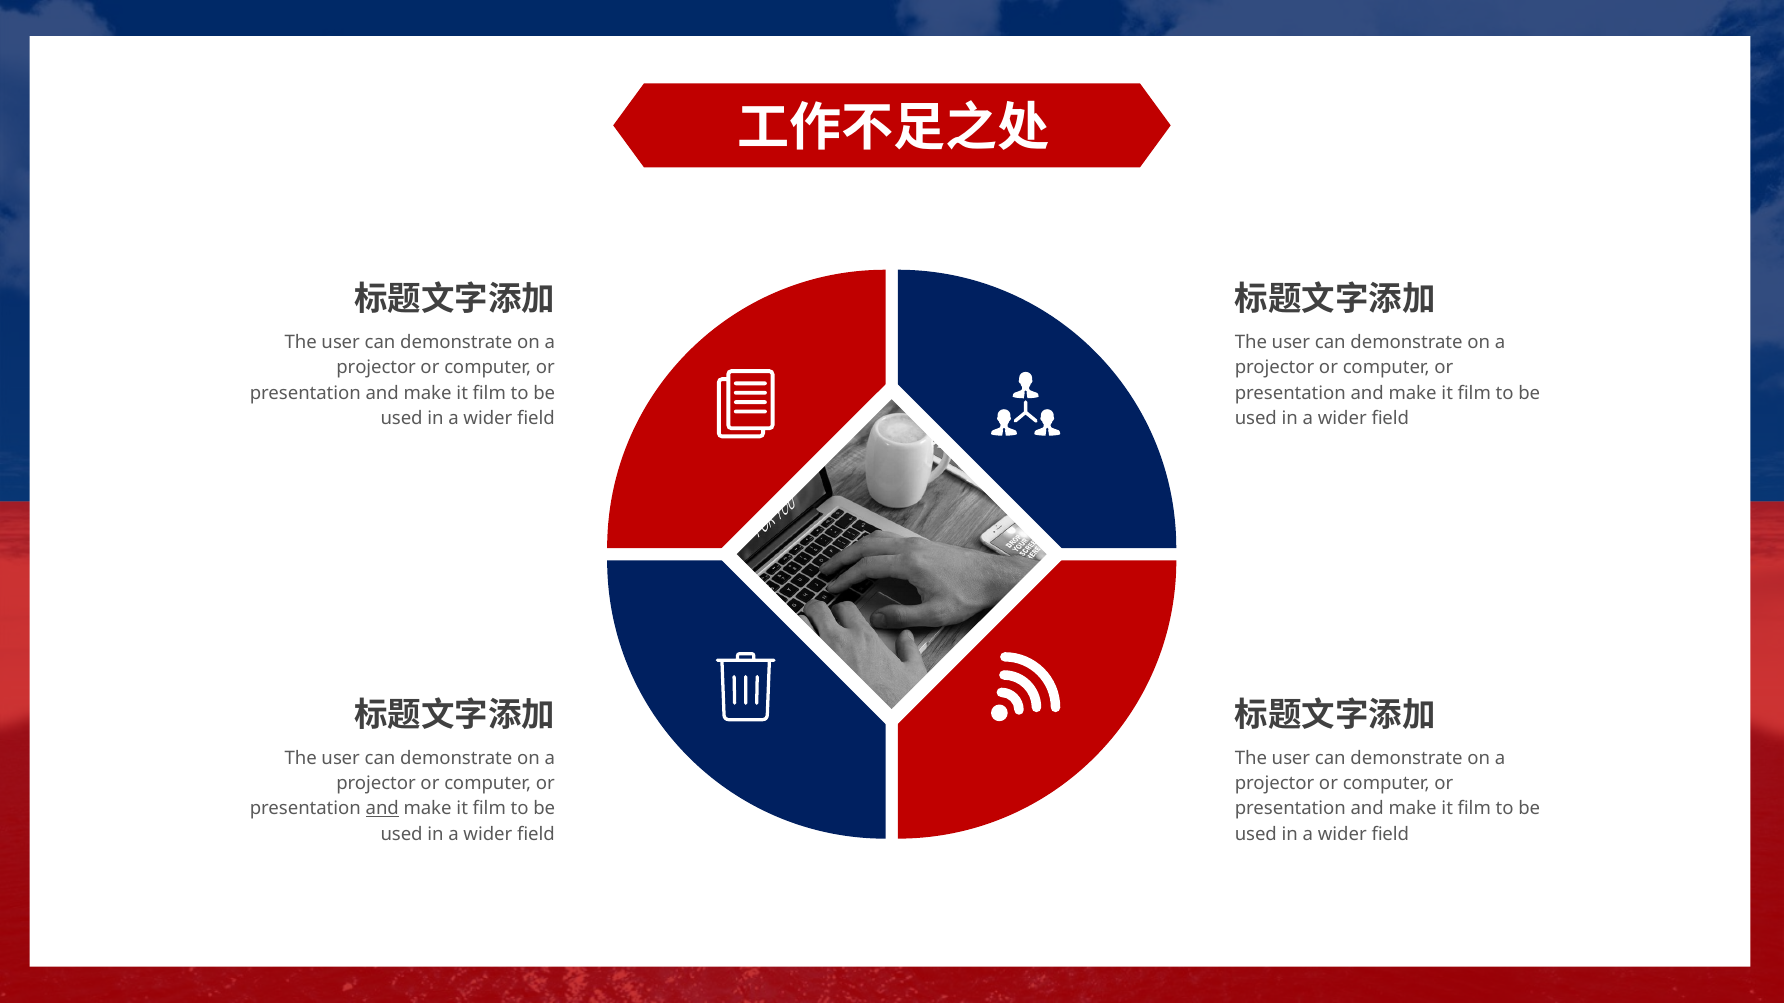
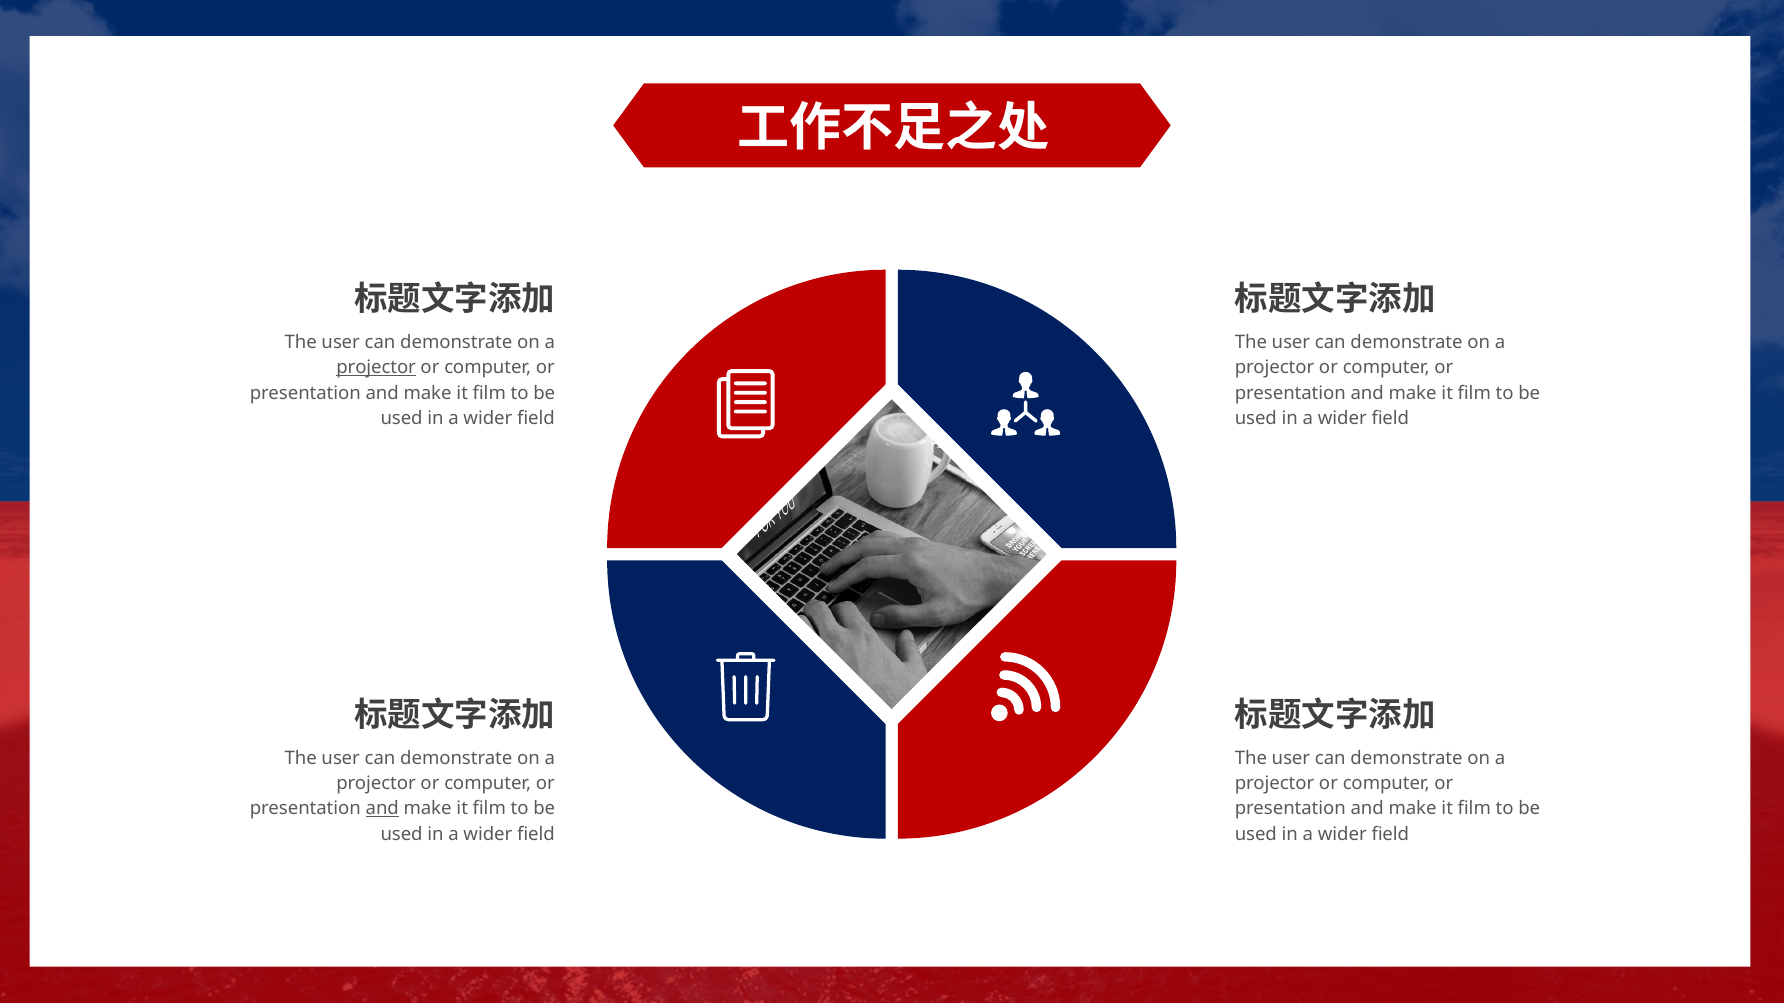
projector underline: none -> present (376, 368)
